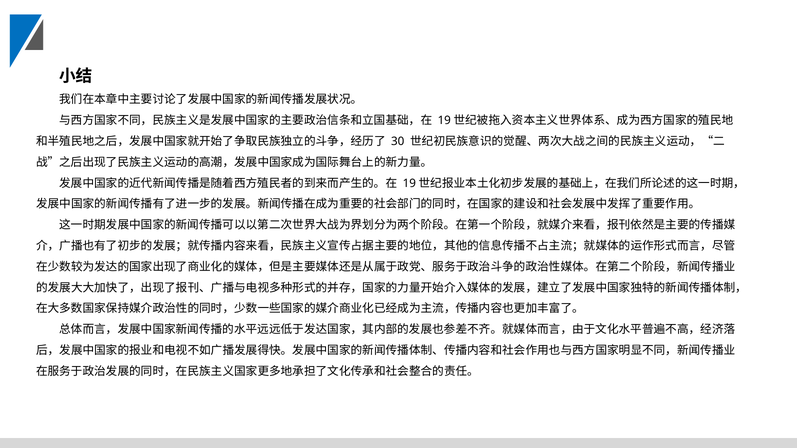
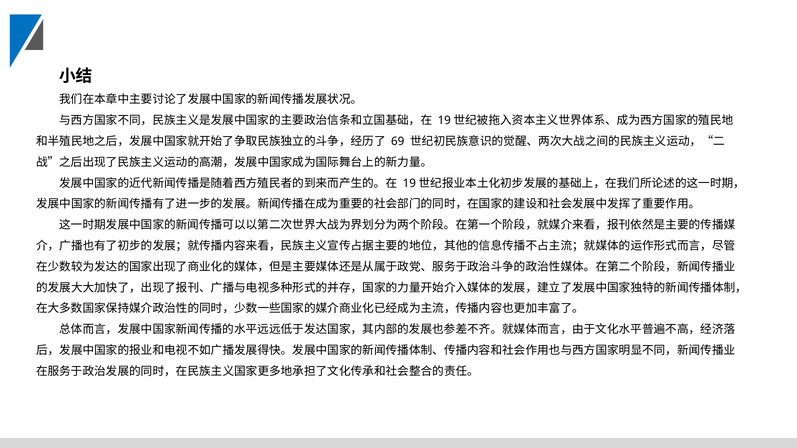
30: 30 -> 69 (398, 142)
